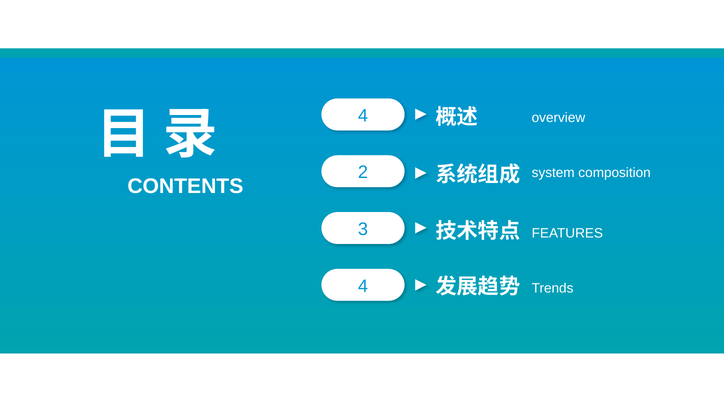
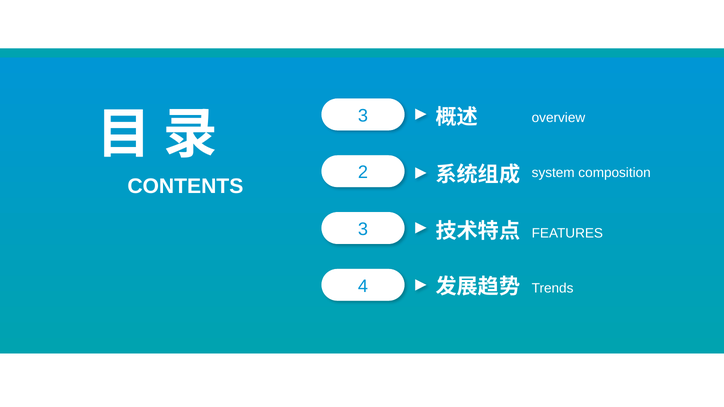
4: 4 -> 3 (363, 116)
